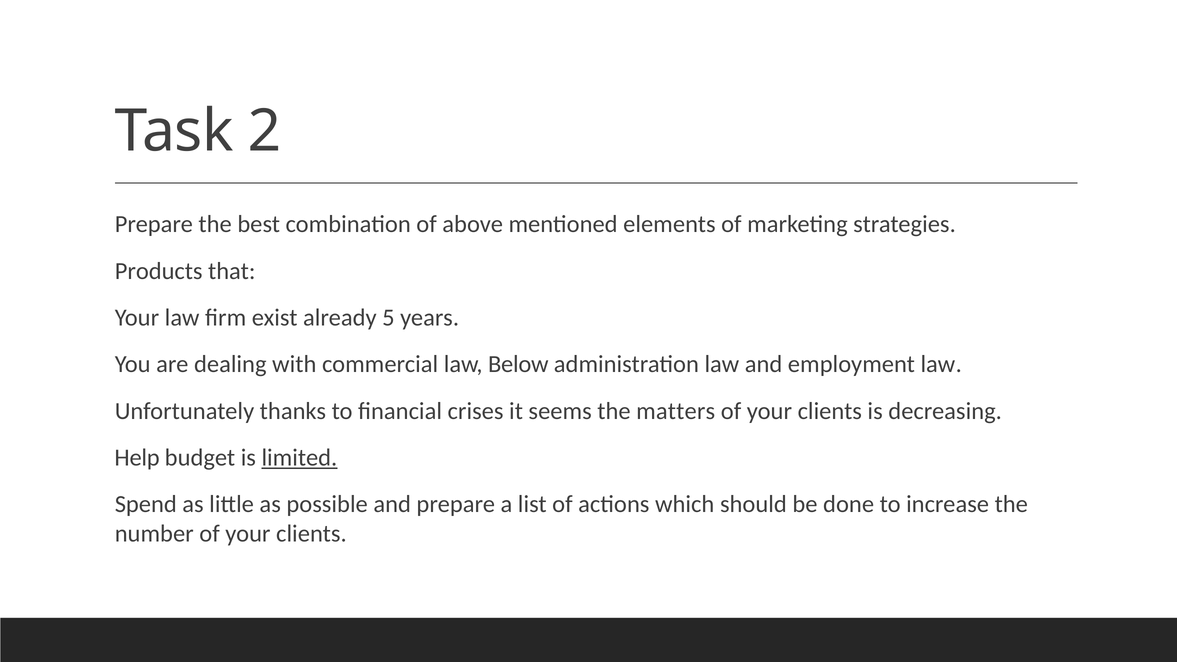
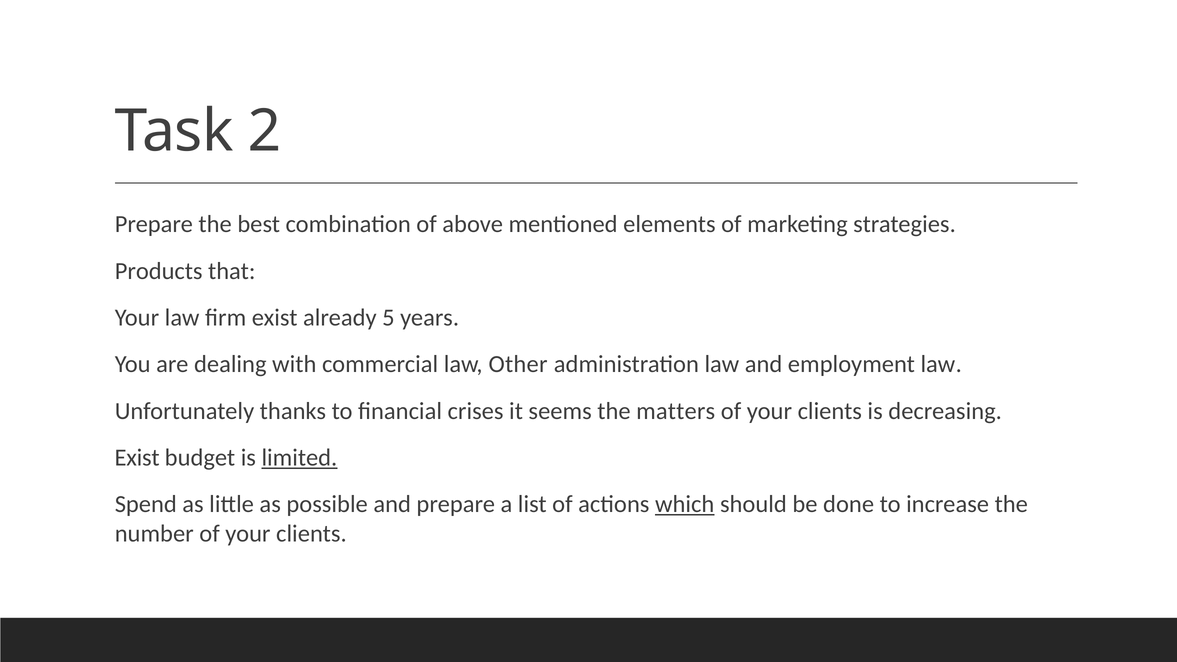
Below: Below -> Other (518, 364)
Help: Help -> Exist (137, 458)
which underline: none -> present (685, 504)
